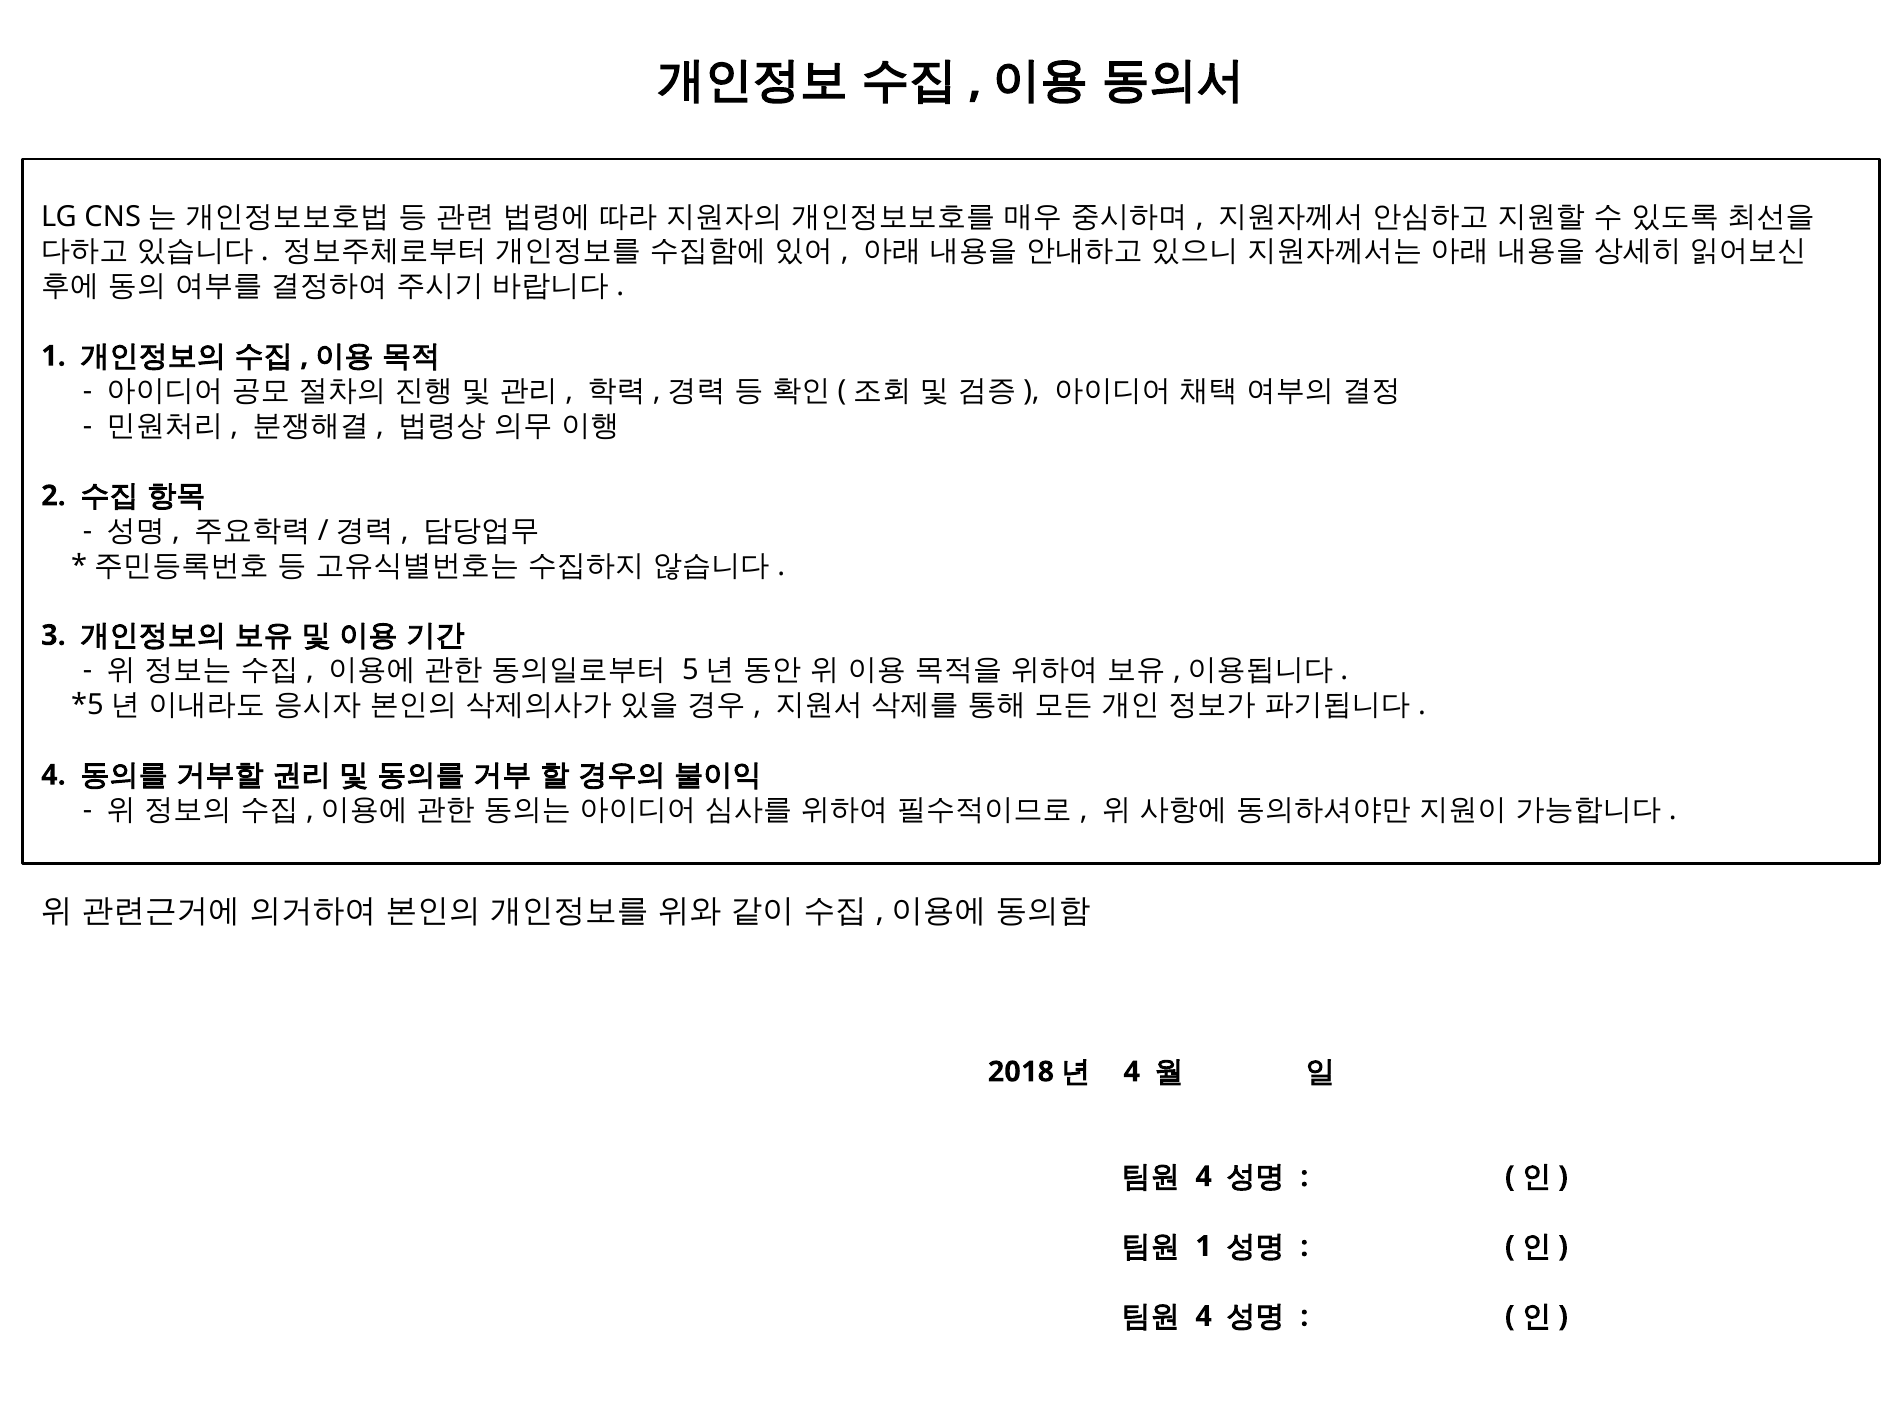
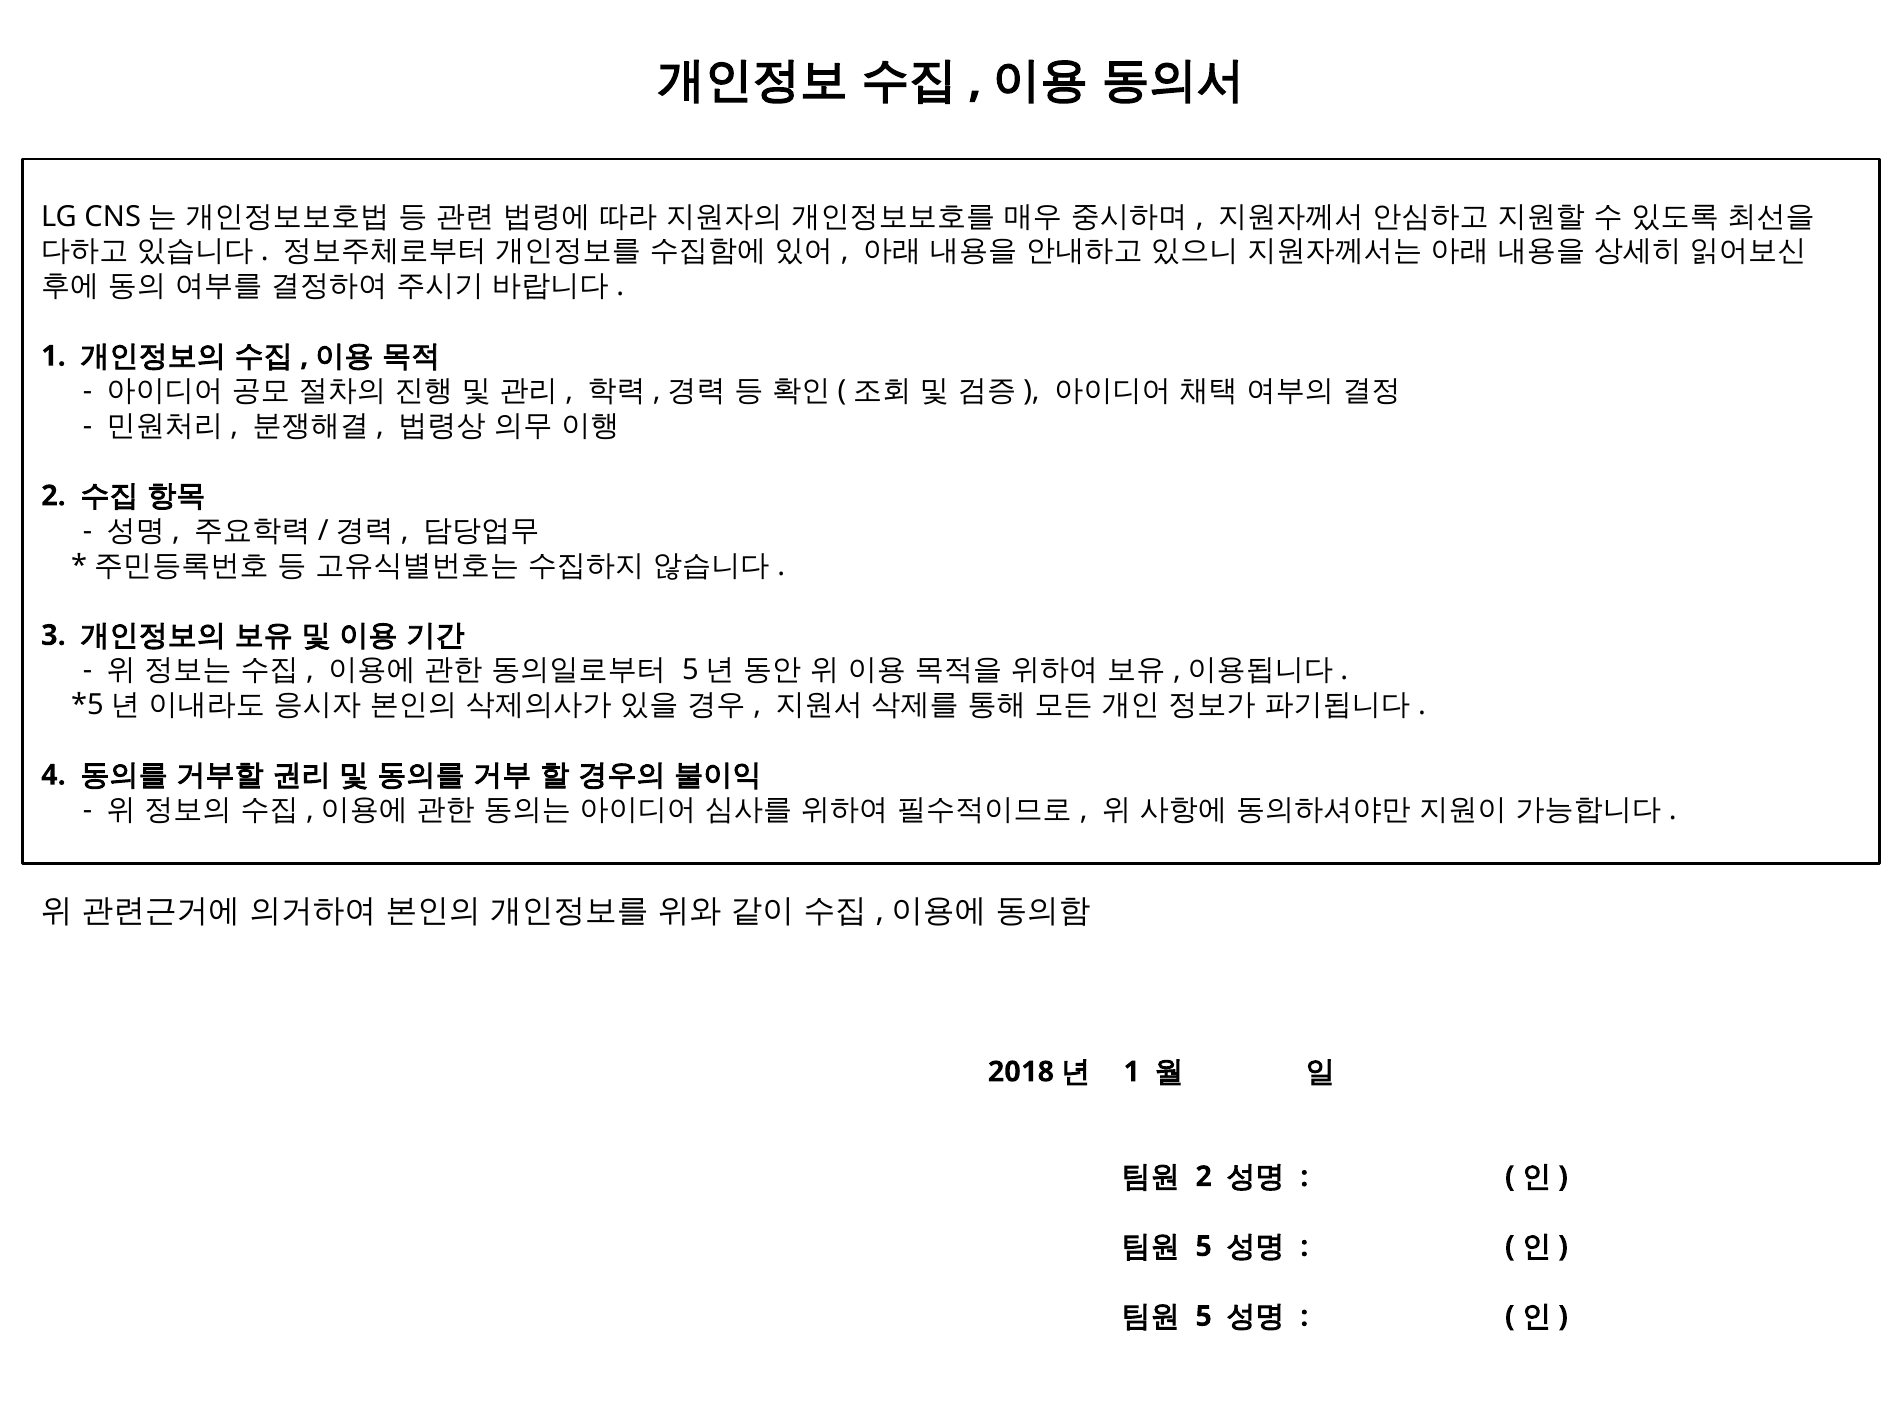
4: 4 -> 1 (1132, 1071)
4: 4 -> 2 (1204, 1176)
1: 1 -> 5 (1204, 1246)
4: 4 -> 5 (1204, 1316)
